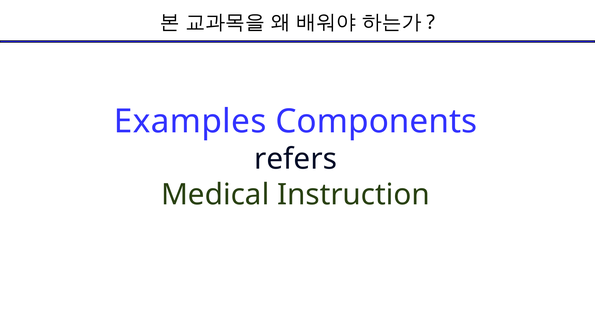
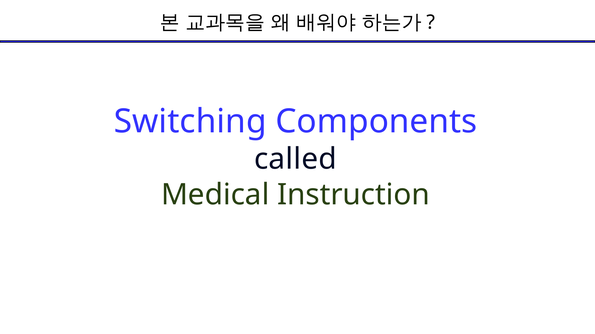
Examples: Examples -> Switching (190, 122)
refers: refers -> called (295, 159)
